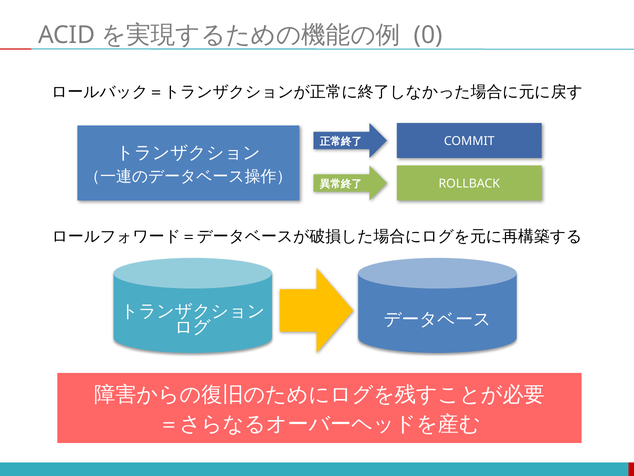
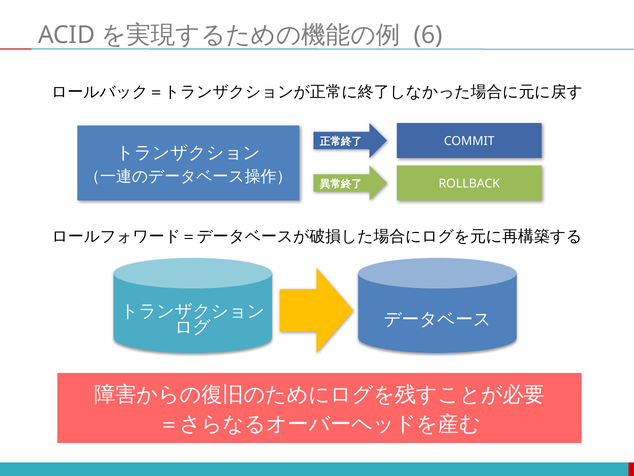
0: 0 -> 6 (428, 35)
